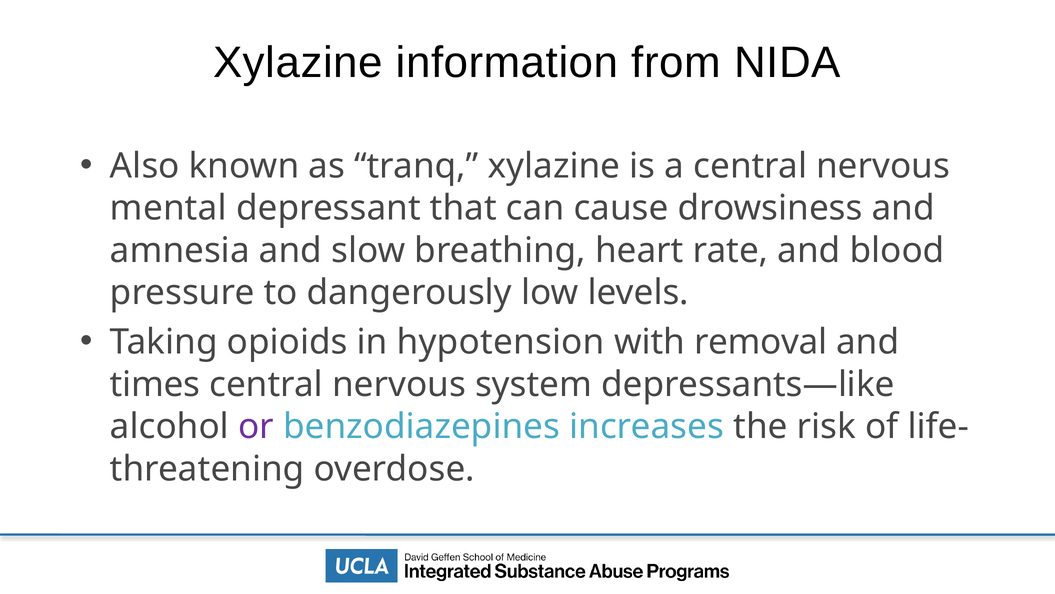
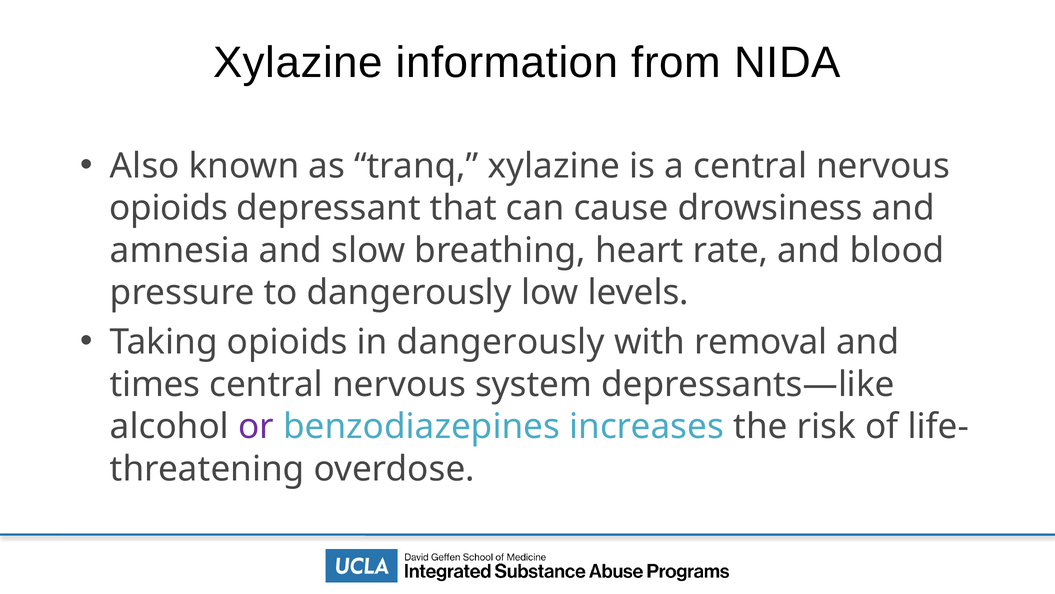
mental: mental -> opioids (169, 208)
in hypotension: hypotension -> dangerously (501, 342)
